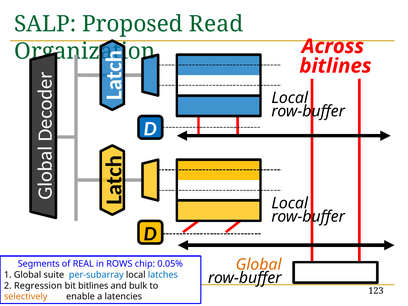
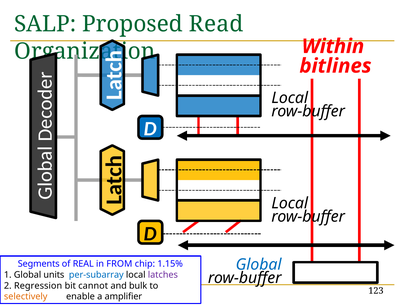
Across: Across -> Within (333, 46)
Global colour: orange -> blue (259, 264)
ROWS: ROWS -> FROM (119, 264)
0.05%: 0.05% -> 1.15% (170, 264)
suite: suite -> units (54, 275)
latches colour: blue -> purple (163, 275)
bit bitlines: bitlines -> cannot (93, 286)
latencies: latencies -> amplifier (123, 297)
